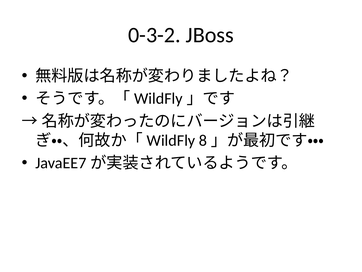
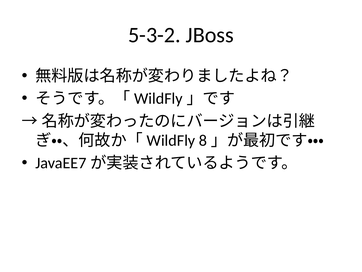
0-3-2: 0-3-2 -> 5-3-2 (154, 35)
